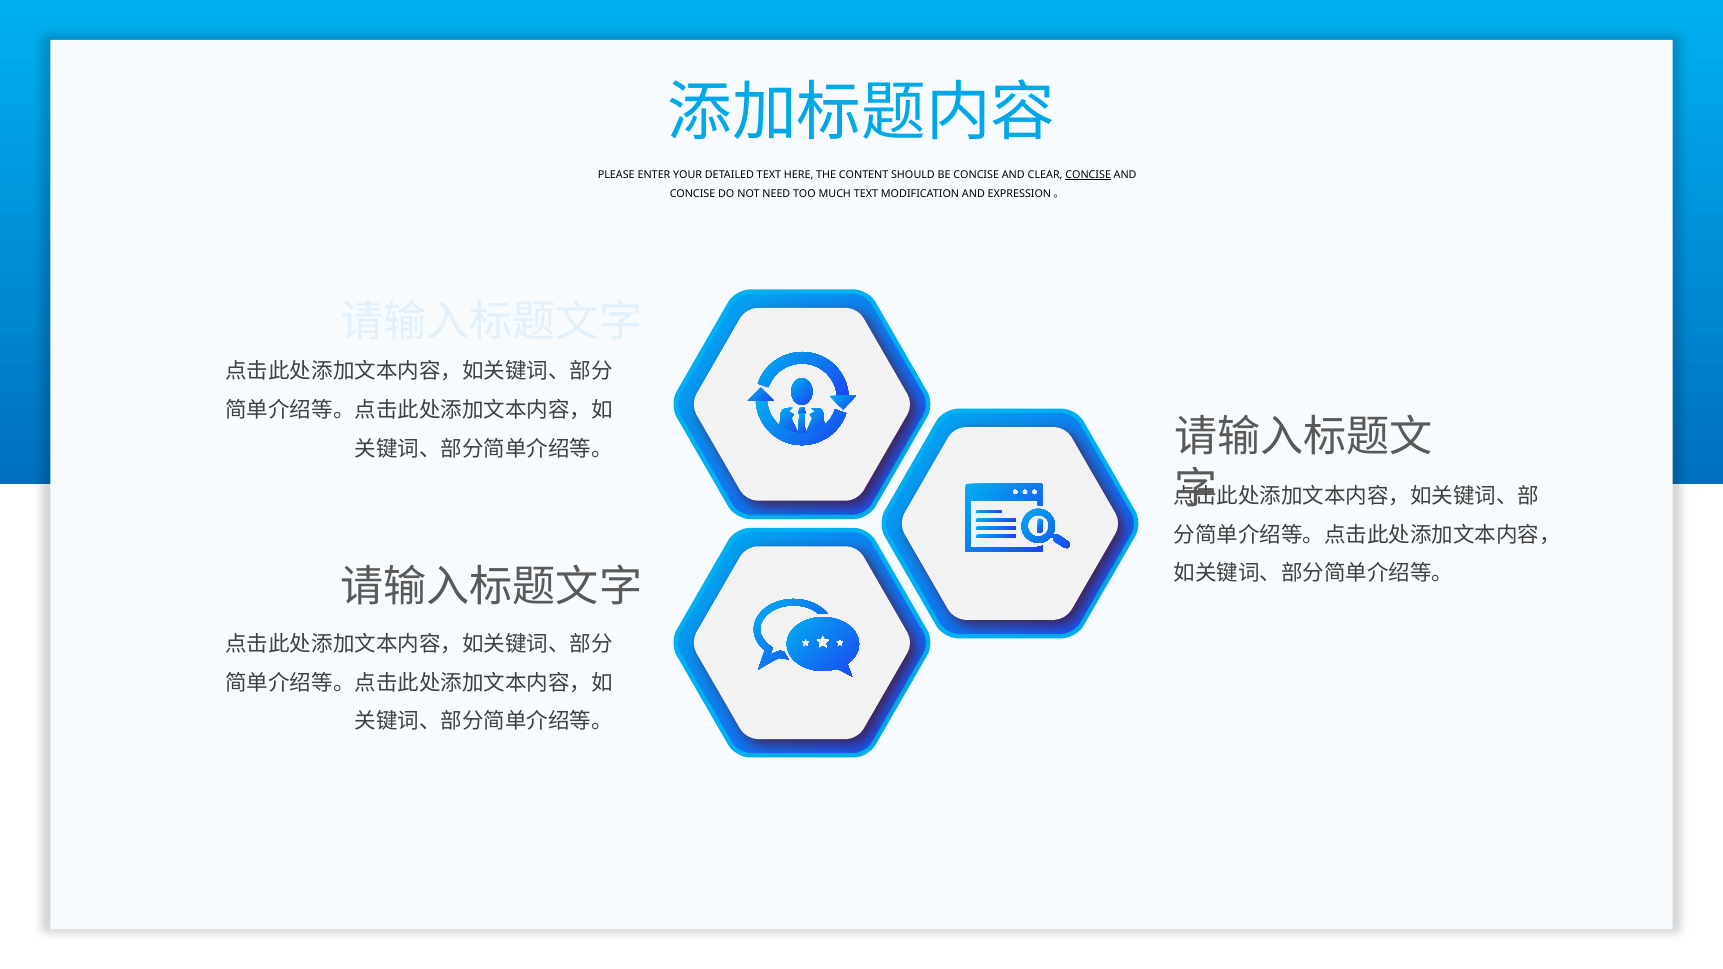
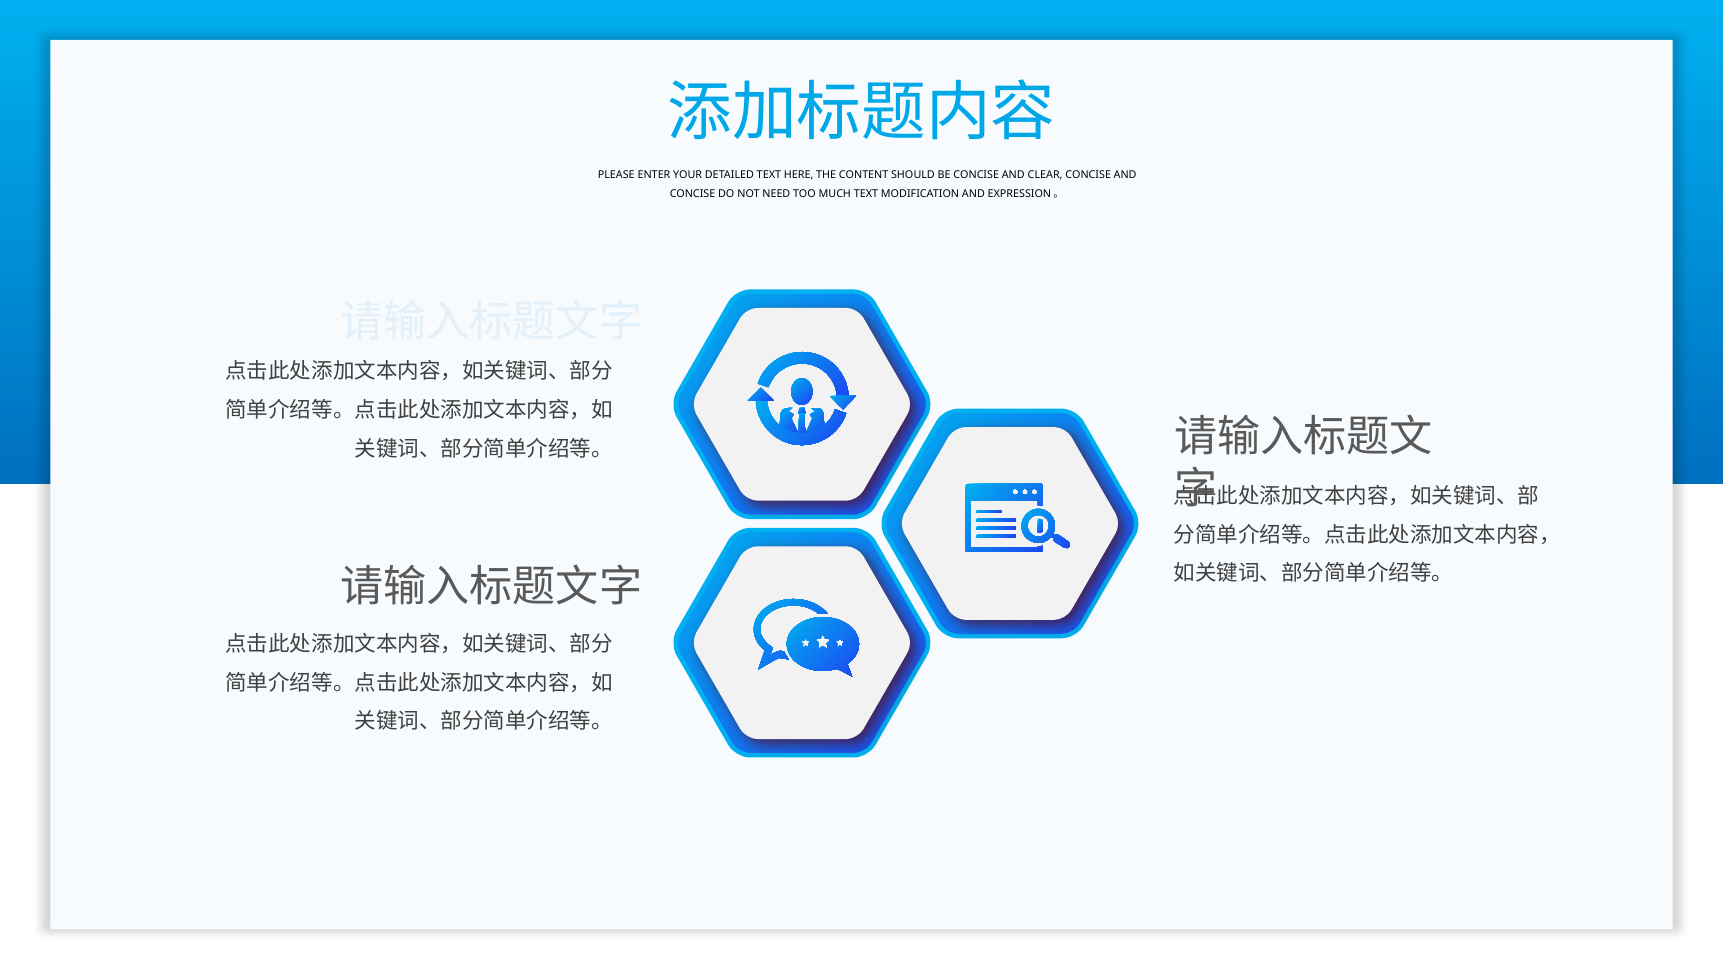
CONCISE underline: present -> none (1088, 175)
